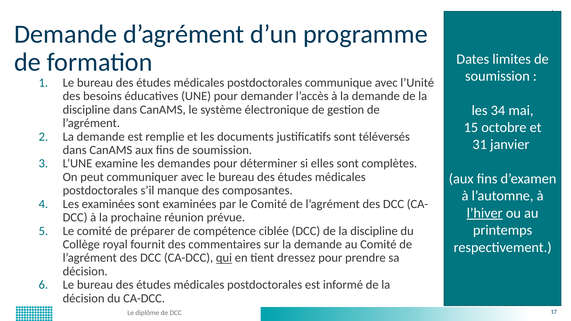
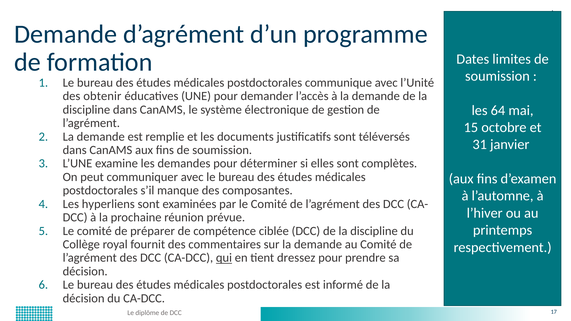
besoins: besoins -> obtenir (102, 96)
34: 34 -> 64 (498, 110)
Les examinées: examinées -> hyperliens (108, 204)
l’hiver underline: present -> none (485, 213)
